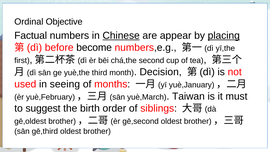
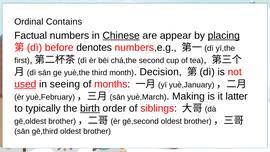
Objective: Objective -> Contains (64, 22)
become: become -> denotes (94, 48)
used underline: none -> present (25, 84)
Taiwan: Taiwan -> Making (188, 96)
must: must -> latter (237, 96)
suggest: suggest -> typically (43, 108)
birth underline: none -> present (90, 108)
